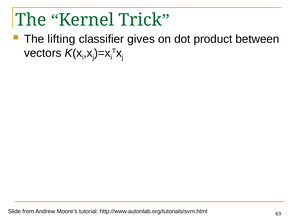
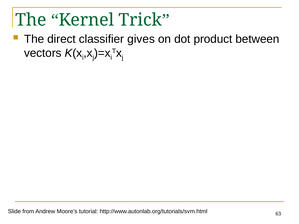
lifting: lifting -> direct (62, 39)
